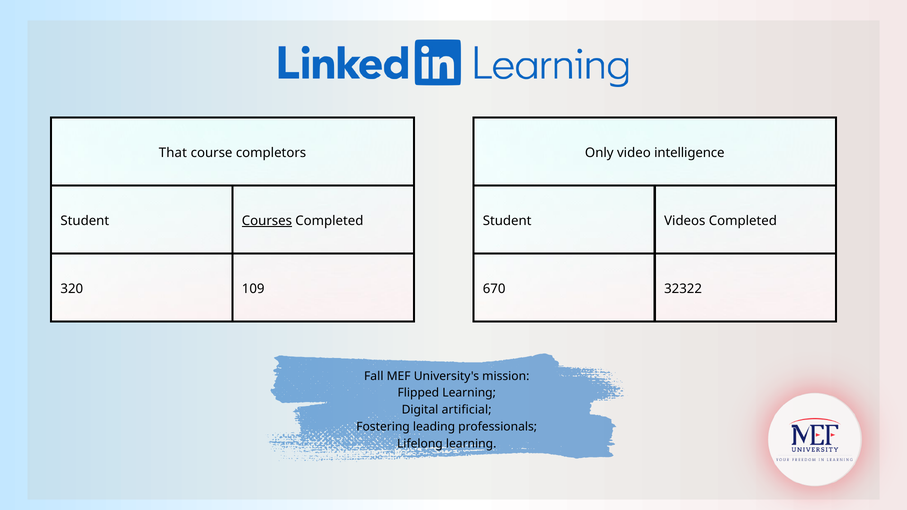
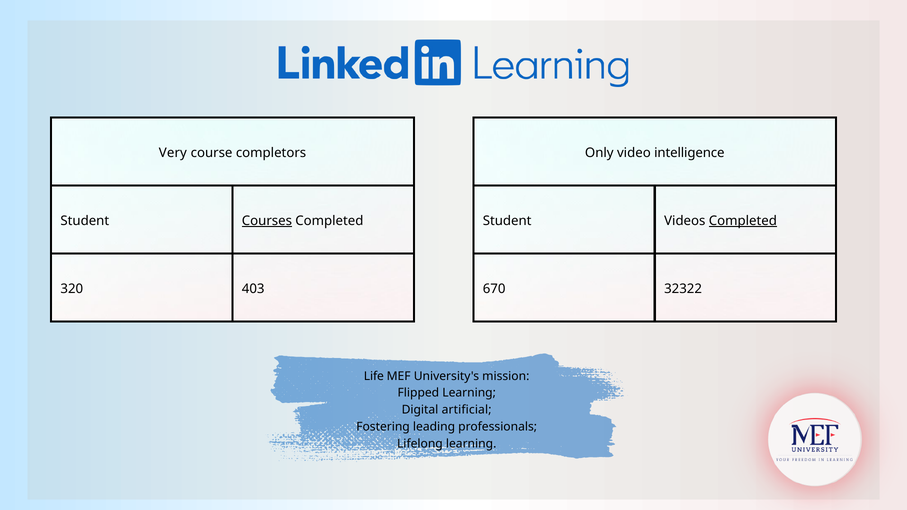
That: That -> Very (173, 153)
Completed underline: none -> present (743, 221)
109: 109 -> 403 (253, 289)
Fall: Fall -> Life (374, 376)
